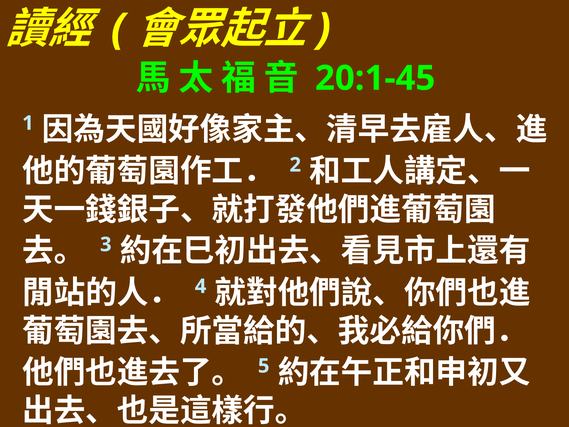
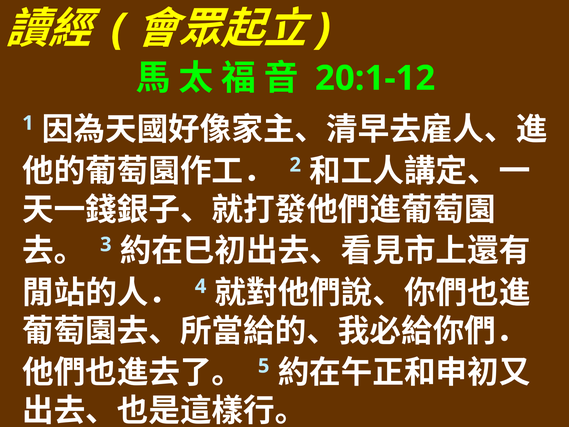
20:1-45: 20:1-45 -> 20:1-12 (375, 78)
